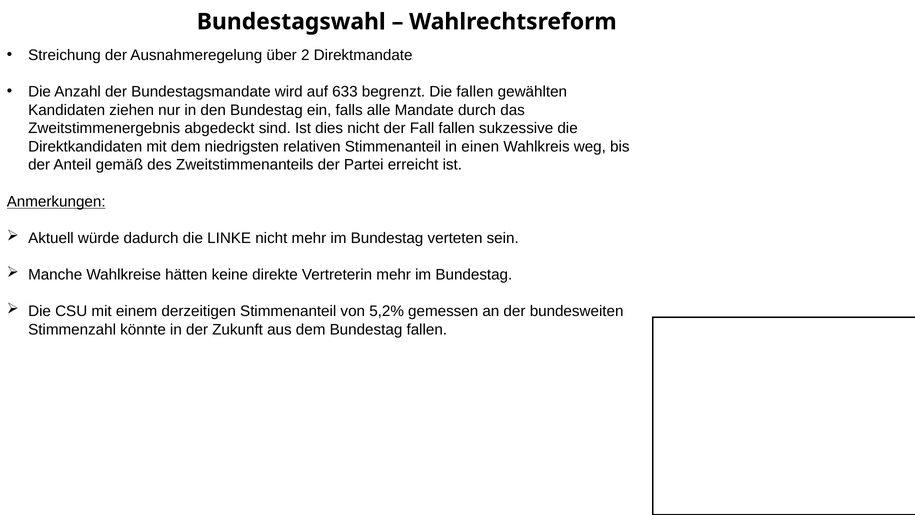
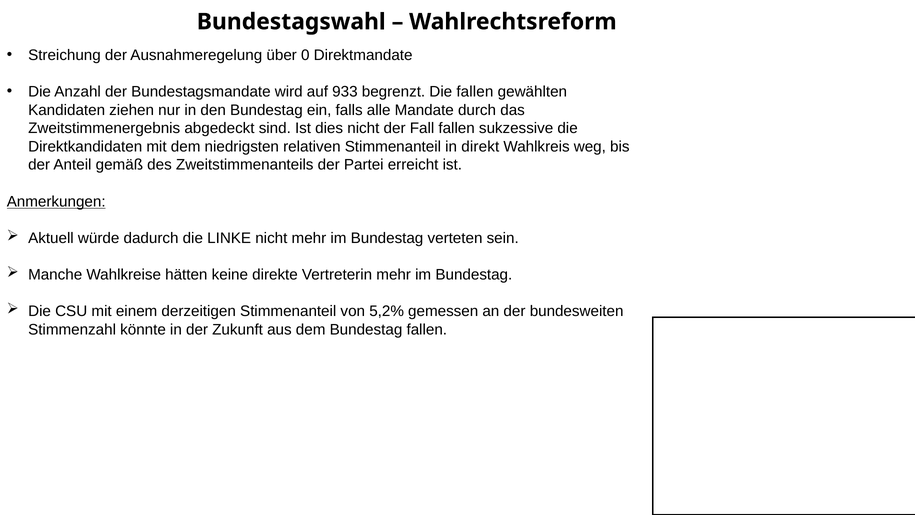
2: 2 -> 0 (305, 55)
633: 633 -> 933 (345, 92)
einen: einen -> direkt (480, 147)
